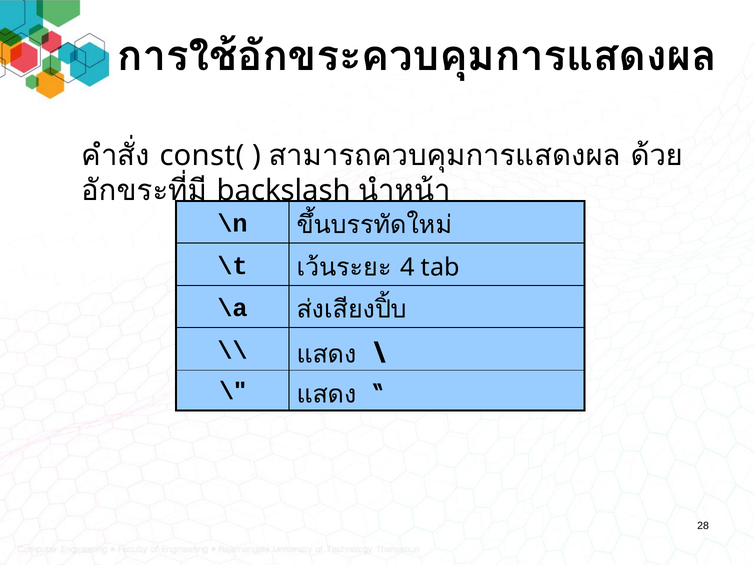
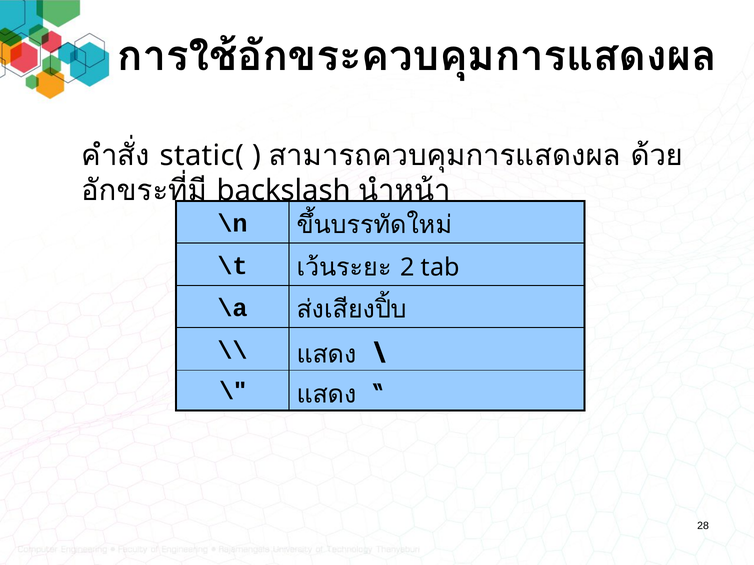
const(: const( -> static( (202, 156)
4: 4 -> 2 (407, 268)
